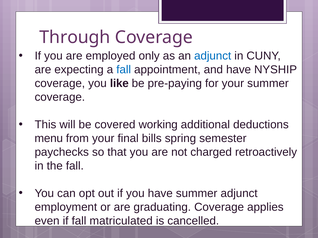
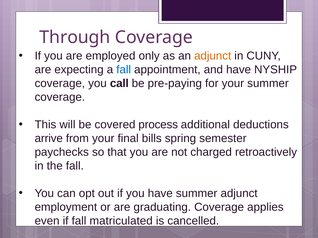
adjunct colour: blue -> orange (213, 56)
like: like -> call (119, 84)
working: working -> process (158, 125)
menu: menu -> arrive (49, 139)
